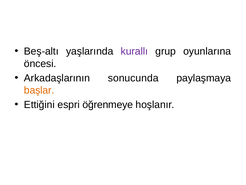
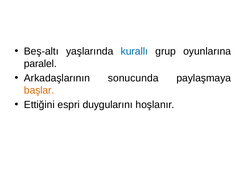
kurallı colour: purple -> blue (134, 51)
öncesi: öncesi -> paralel (40, 63)
öğrenmeye: öğrenmeye -> duygularını (108, 104)
